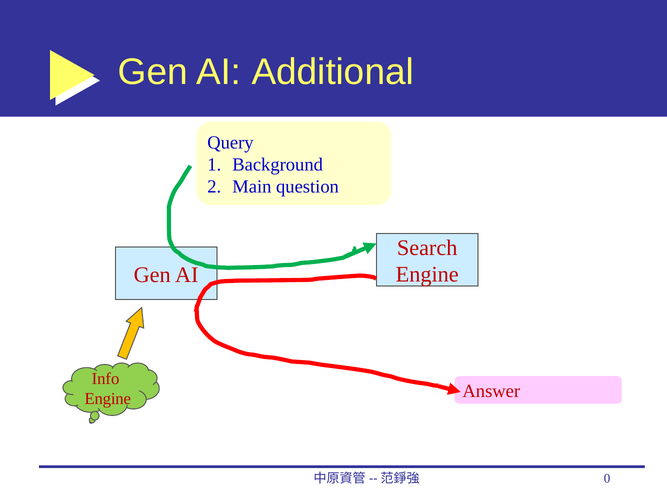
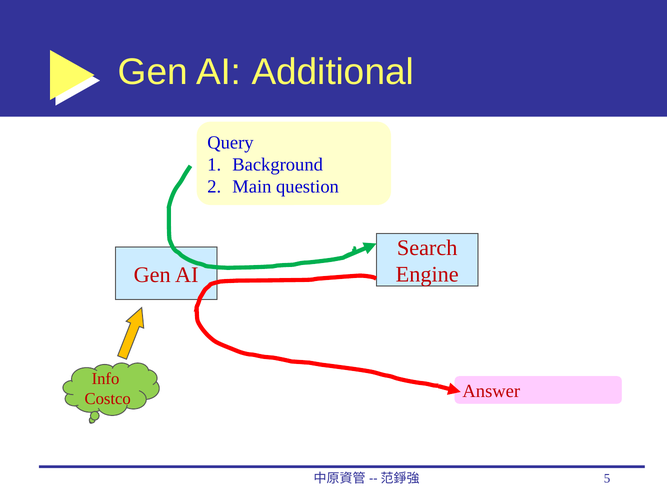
Engine: Engine -> Costco (108, 399)
0: 0 -> 5 (607, 479)
